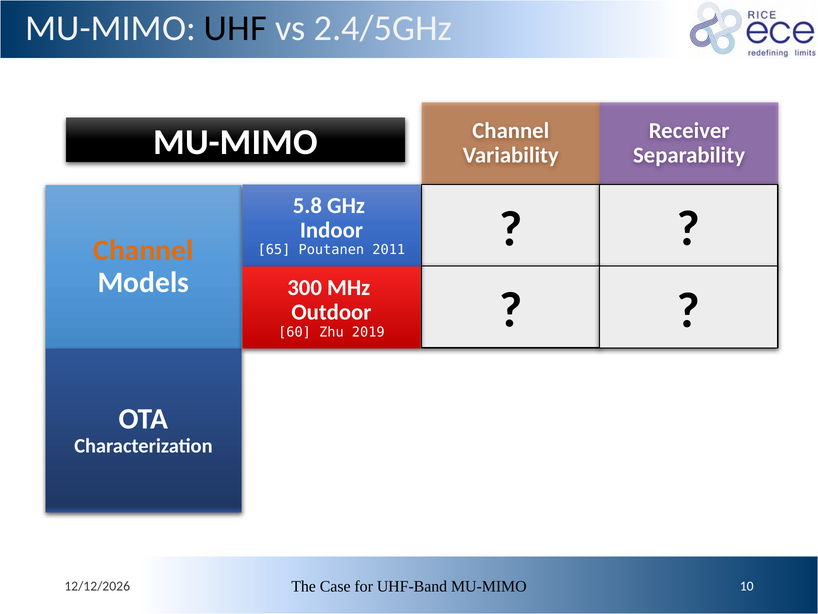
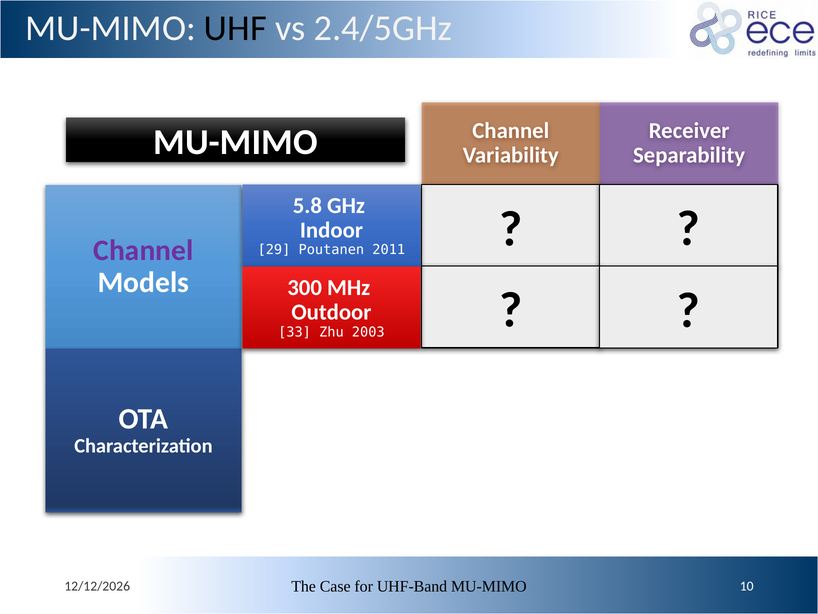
Channel colour: orange -> purple (143, 250)
65: 65 -> 29 (274, 250)
60: 60 -> 33 (295, 332)
2019: 2019 -> 2003 (368, 332)
